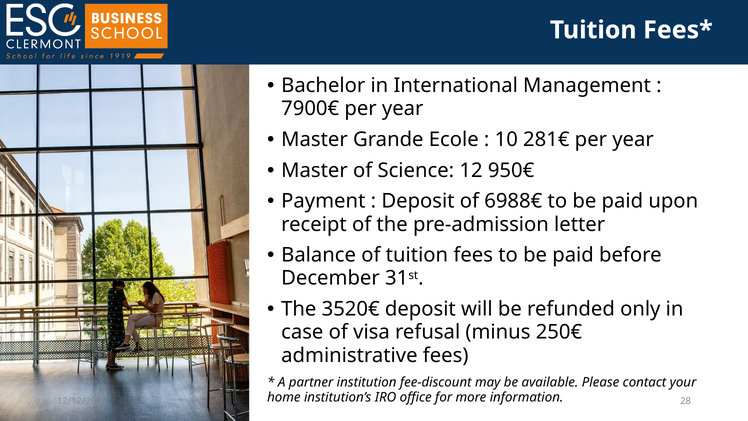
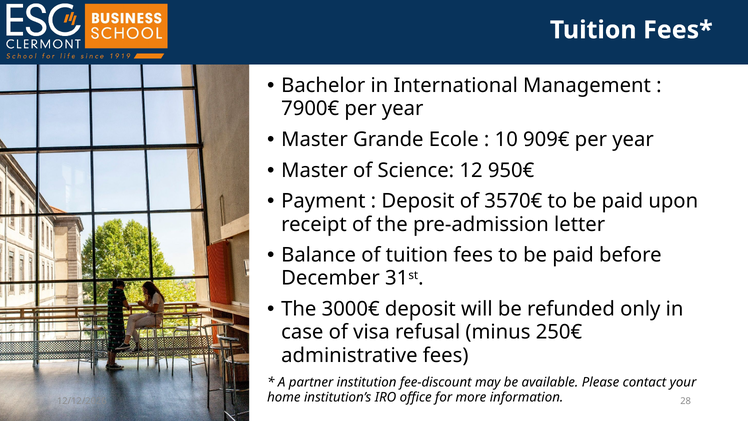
281€: 281€ -> 909€ (546, 139)
6988€: 6988€ -> 3570€ (513, 201)
3520€: 3520€ -> 3000€ (351, 309)
